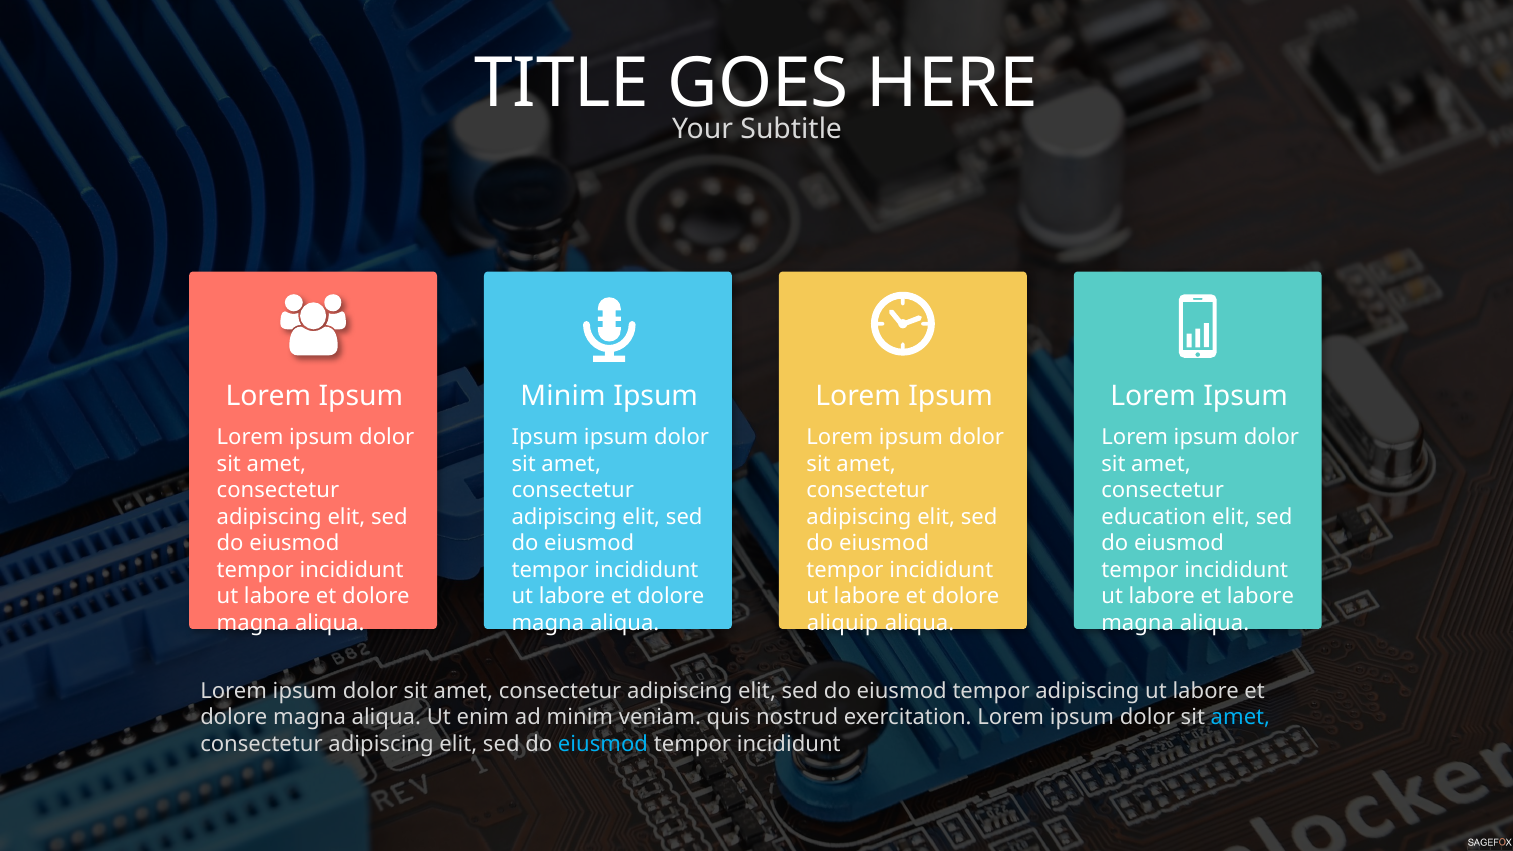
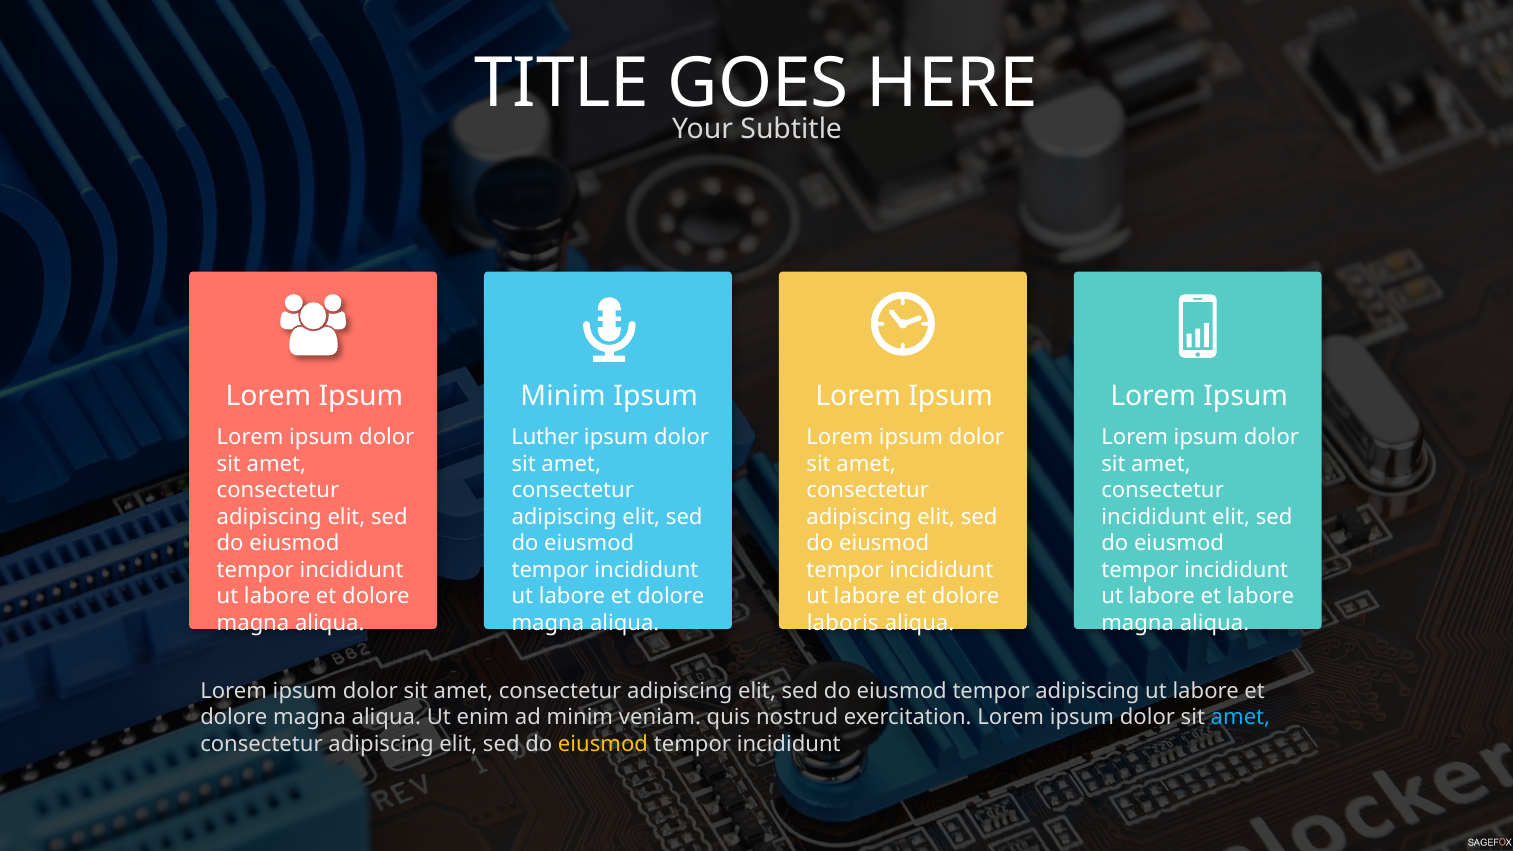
Ipsum: Ipsum -> Luther (545, 438)
education: education -> incididunt (1154, 517)
aliquip: aliquip -> laboris (843, 623)
eiusmod colour: light blue -> yellow (603, 744)
